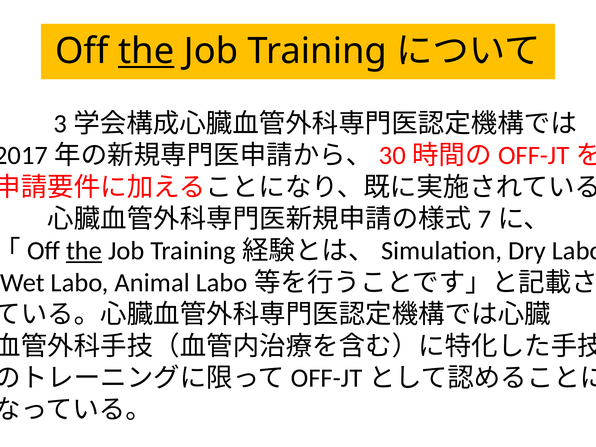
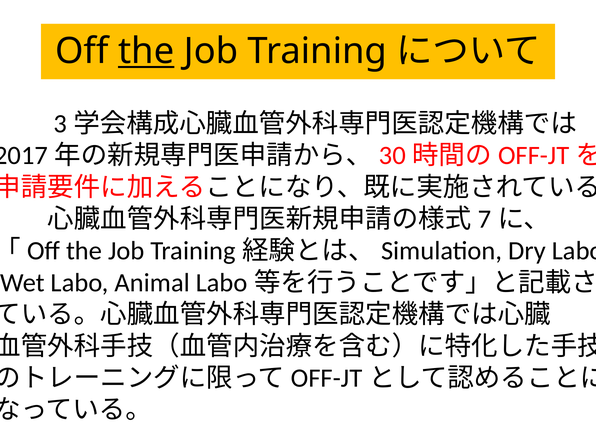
the underline: present -> none (84, 251)
